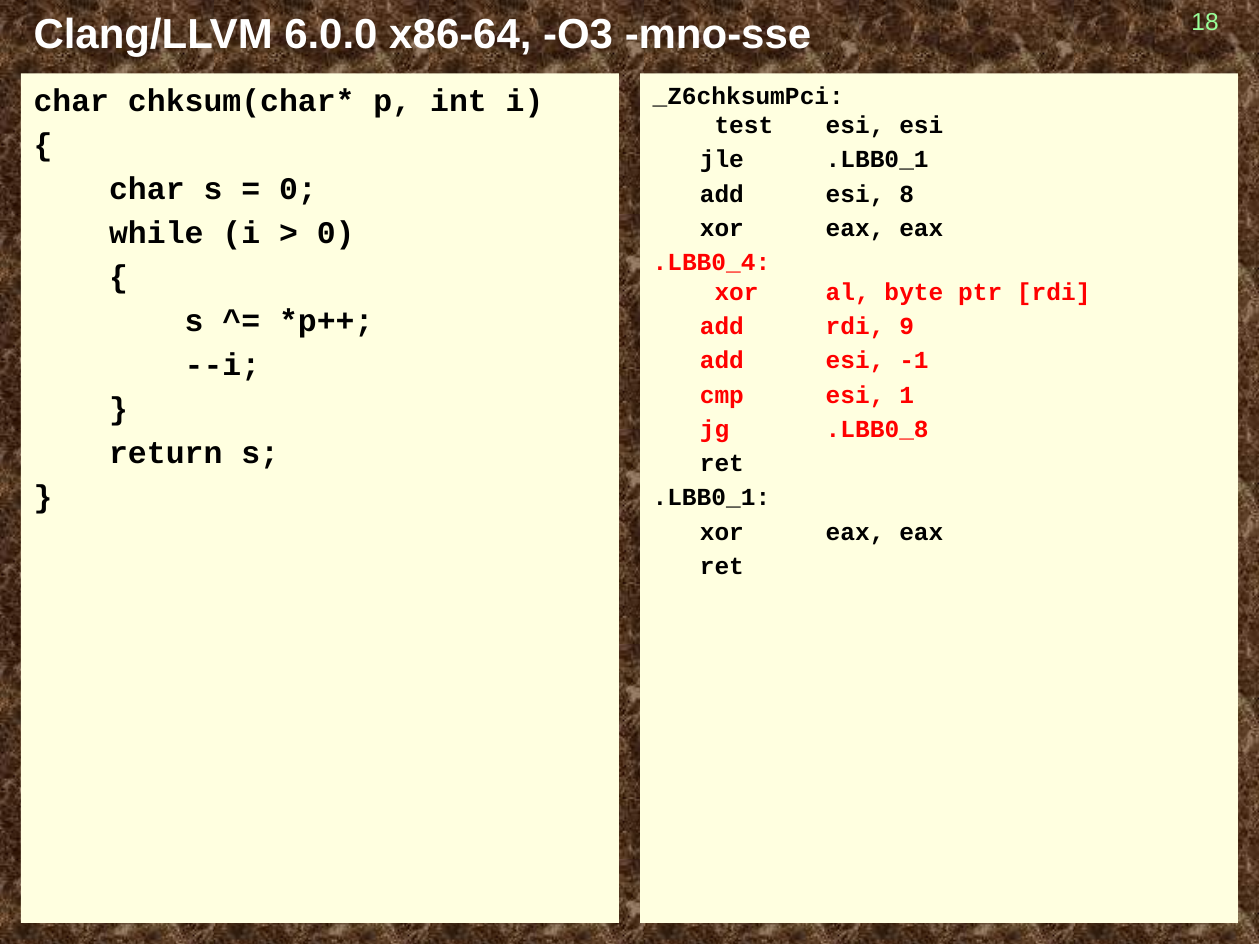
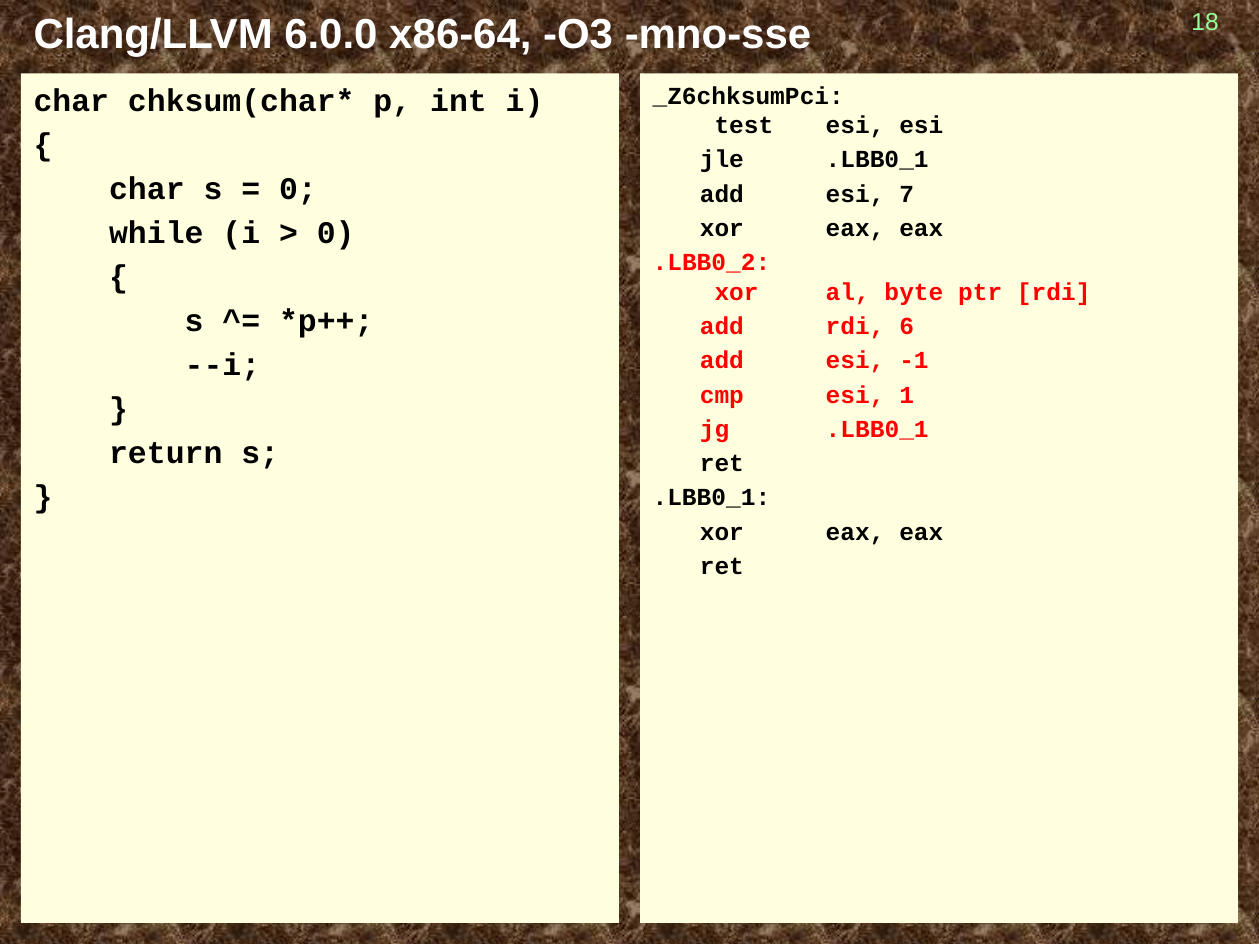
8: 8 -> 7 (907, 194)
.LBB0_4: .LBB0_4 -> .LBB0_2 (711, 263)
9: 9 -> 6 (907, 326)
jg .LBB0_8: .LBB0_8 -> .LBB0_1 (877, 429)
